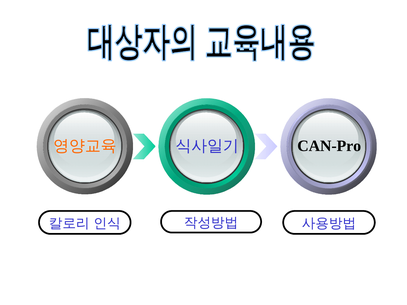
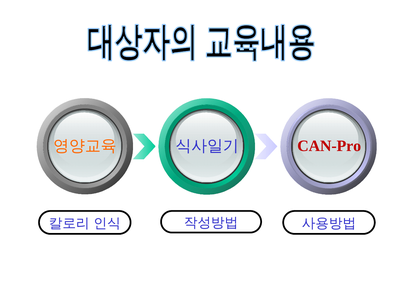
CAN-Pro colour: black -> red (329, 146)
